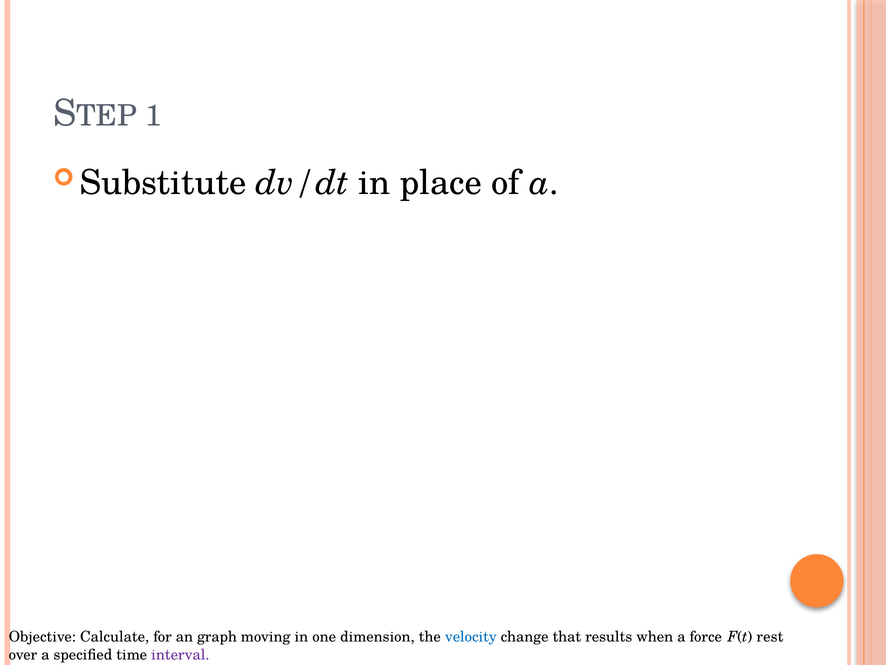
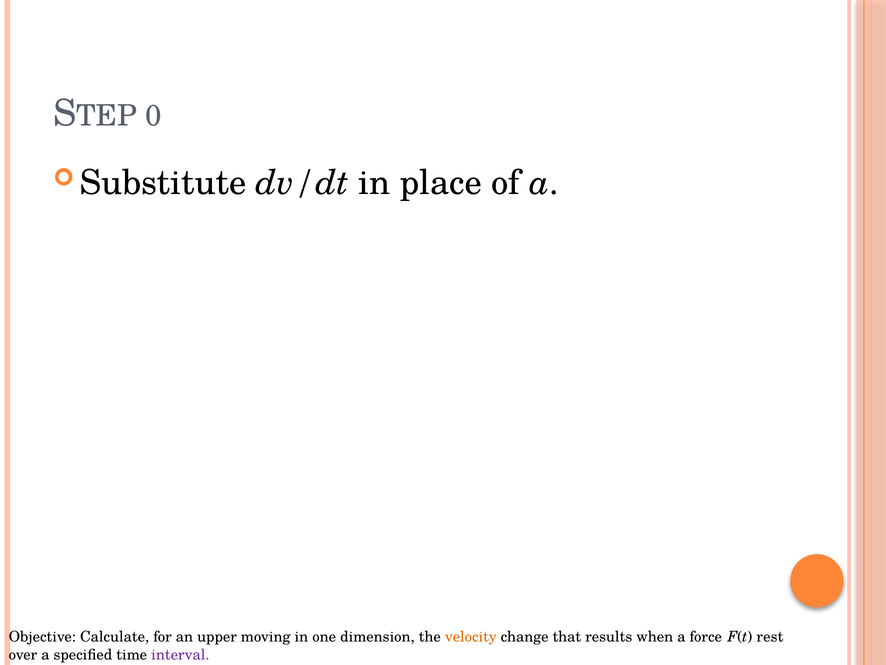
1: 1 -> 0 (153, 116)
graph: graph -> upper (217, 637)
velocity colour: blue -> orange (471, 637)
